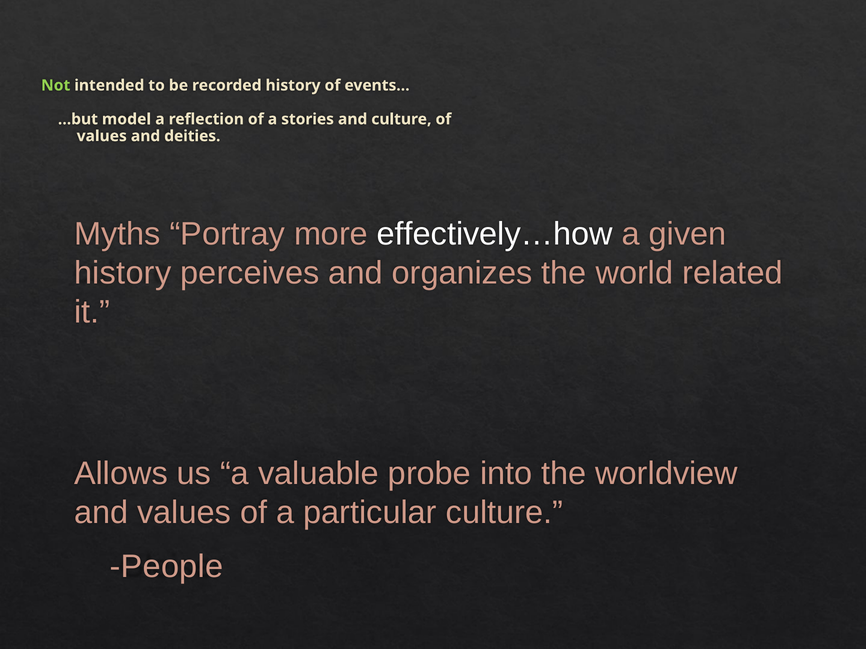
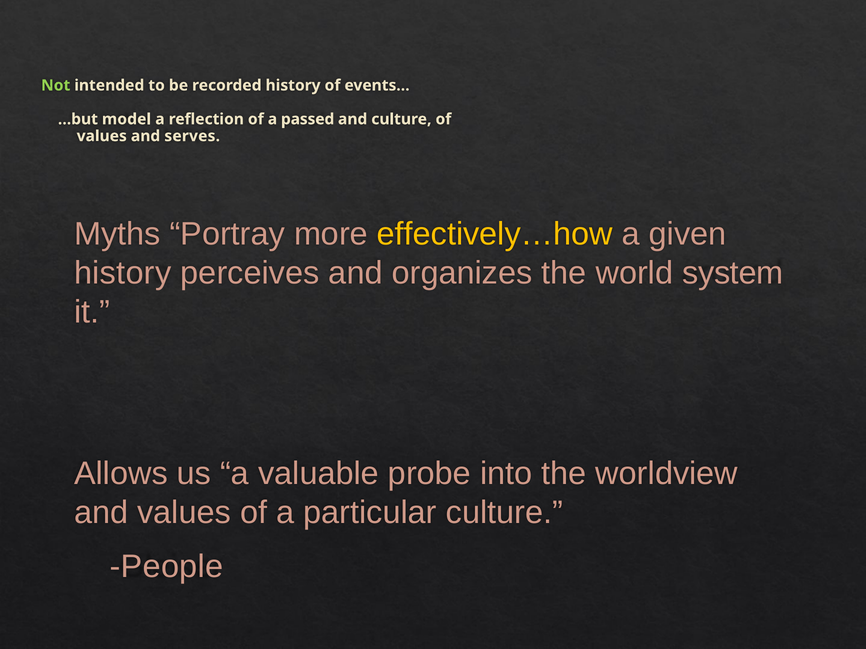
stories: stories -> passed (308, 119)
deities: deities -> serves (192, 136)
effectively…how colour: white -> yellow (495, 234)
related: related -> system (733, 273)
